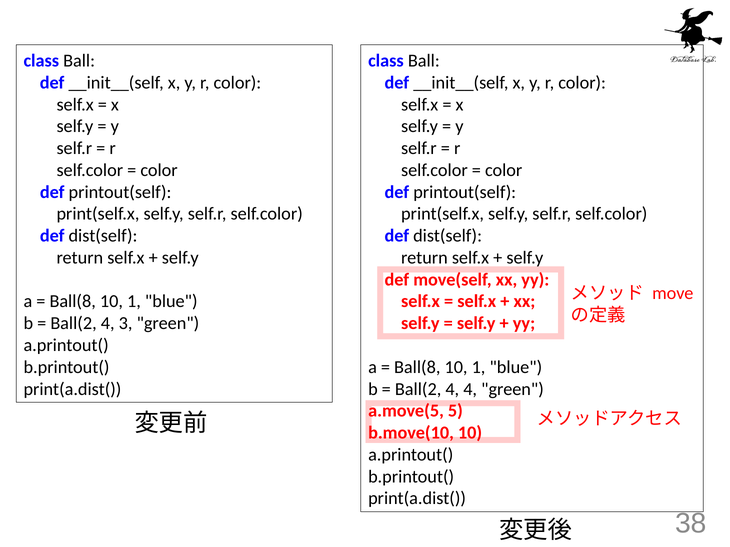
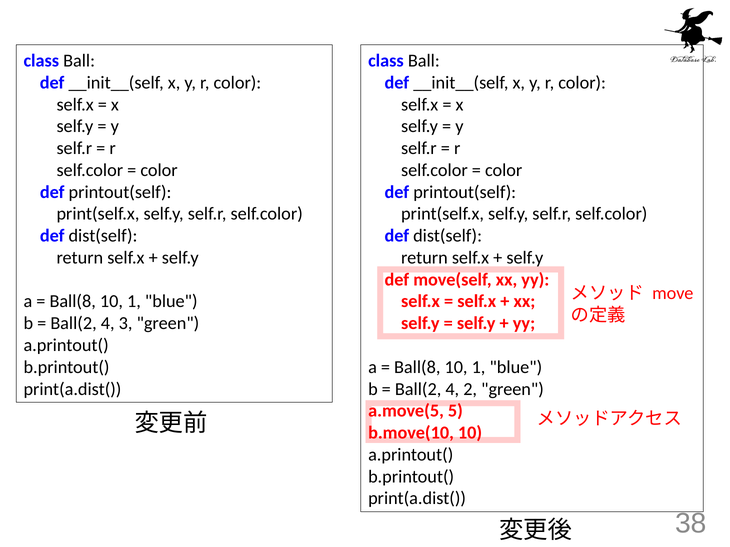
4 4: 4 -> 2 (470, 389)
